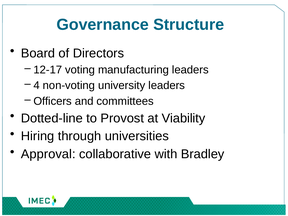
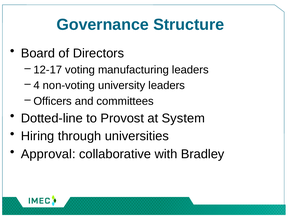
Viability: Viability -> System (183, 118)
